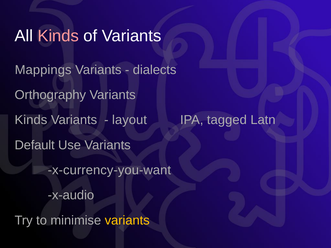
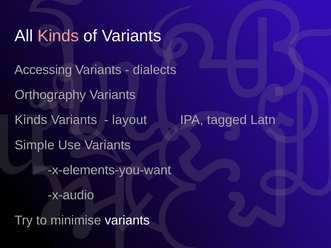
Mappings: Mappings -> Accessing (43, 70)
Default: Default -> Simple (35, 145)
x-currency-you-want: x-currency-you-want -> x-elements-you-want (109, 170)
variants colour: yellow -> white (127, 221)
